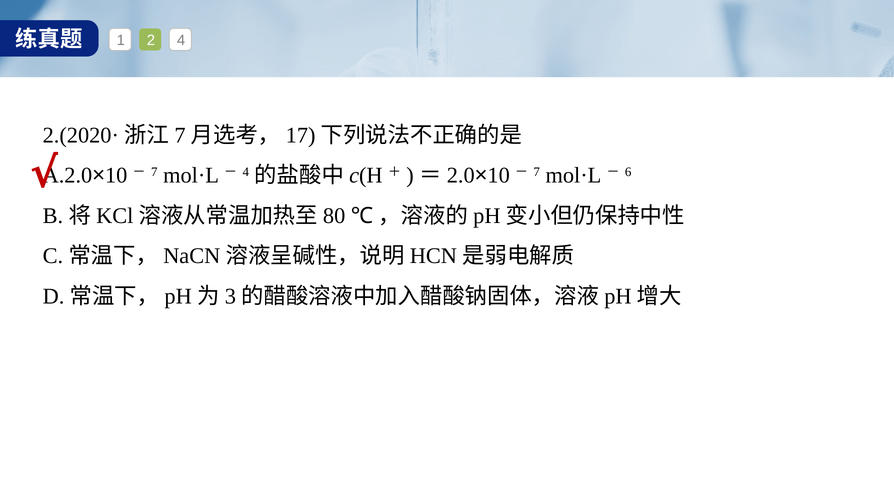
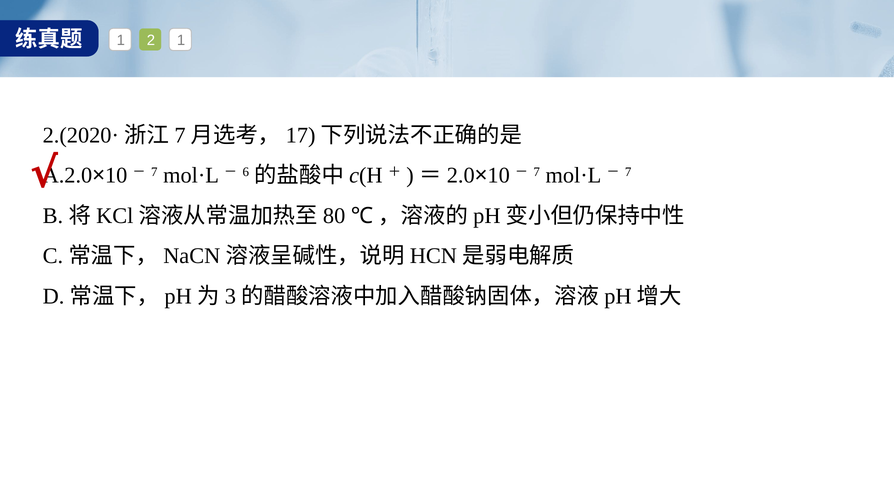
2 4: 4 -> 1 (181, 40)
4: 4 -> 6 (246, 172)
6: 6 -> 7 (628, 172)
